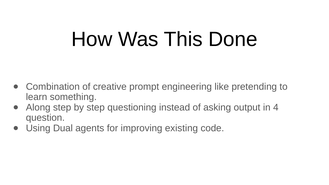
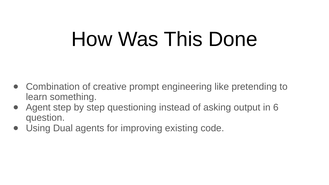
Along: Along -> Agent (38, 107)
4: 4 -> 6 (276, 107)
